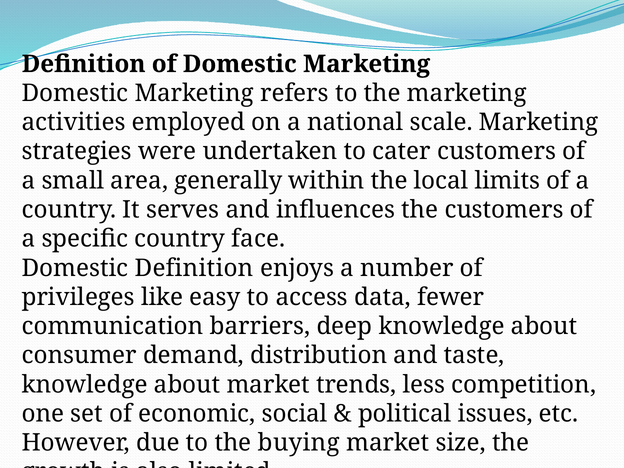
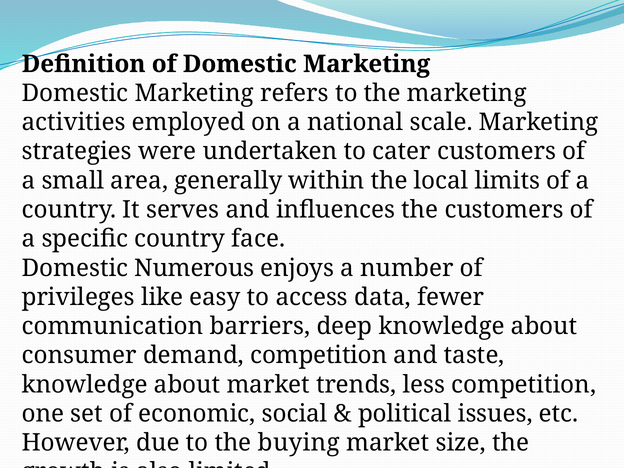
Domestic Definition: Definition -> Numerous (194, 268)
demand distribution: distribution -> competition (319, 355)
